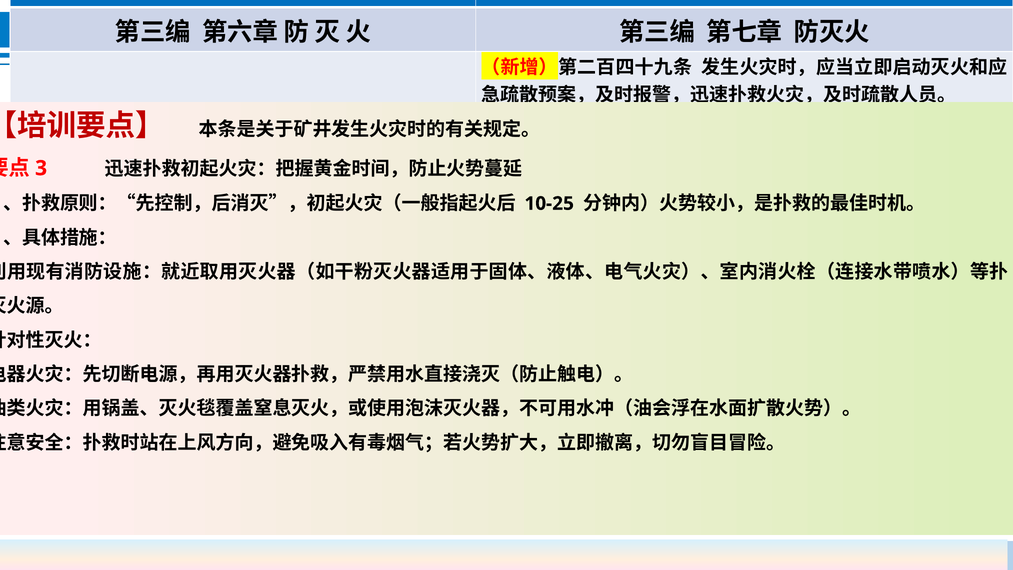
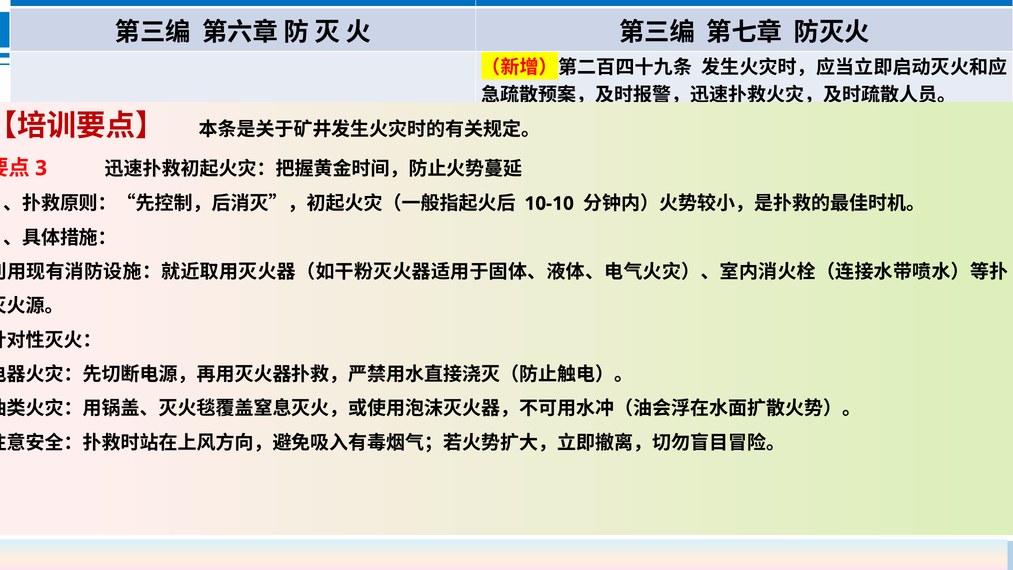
10-25: 10-25 -> 10-10 (549, 203)
